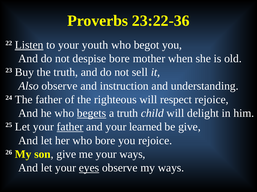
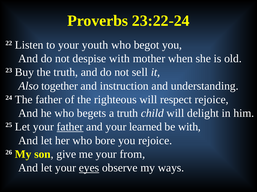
23:22-36: 23:22-36 -> 23:22-24 (161, 21)
Listen underline: present -> none (29, 45)
despise bore: bore -> with (119, 59)
Also observe: observe -> together (60, 86)
begets underline: present -> none (92, 114)
be give: give -> with (190, 127)
your ways: ways -> from (132, 155)
